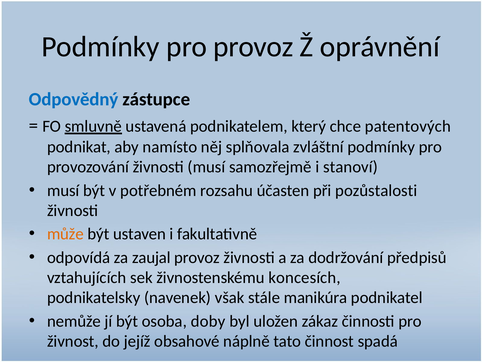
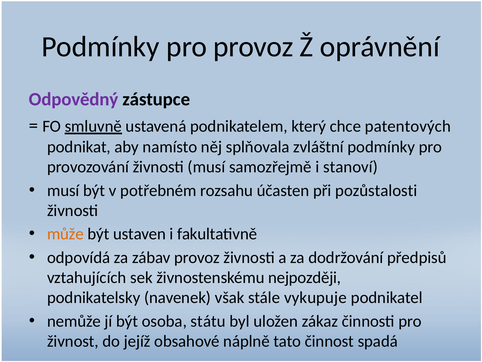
Odpovědný colour: blue -> purple (74, 99)
zaujal: zaujal -> zábav (151, 257)
koncesích: koncesích -> nejpozději (305, 277)
manikúra: manikúra -> vykupuje (315, 297)
doby: doby -> státu (208, 321)
